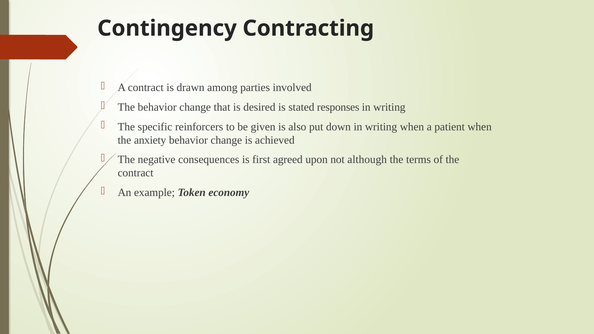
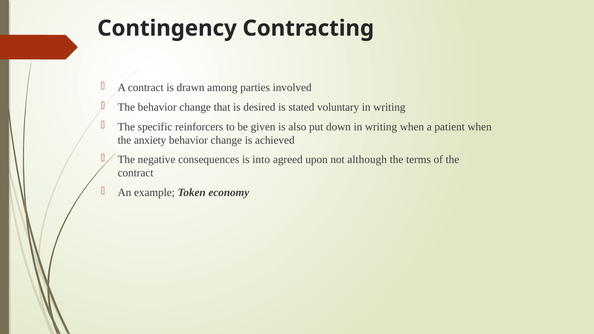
responses: responses -> voluntary (338, 107)
first: first -> into (261, 160)
